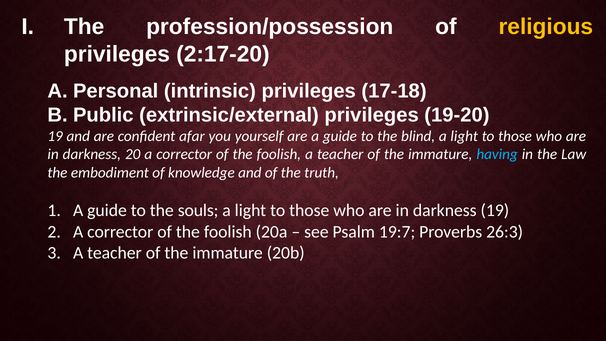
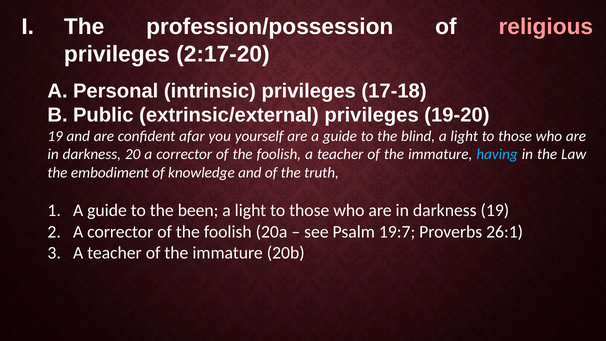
religious colour: yellow -> pink (546, 27)
souls: souls -> been (198, 211)
26:3: 26:3 -> 26:1 (505, 232)
